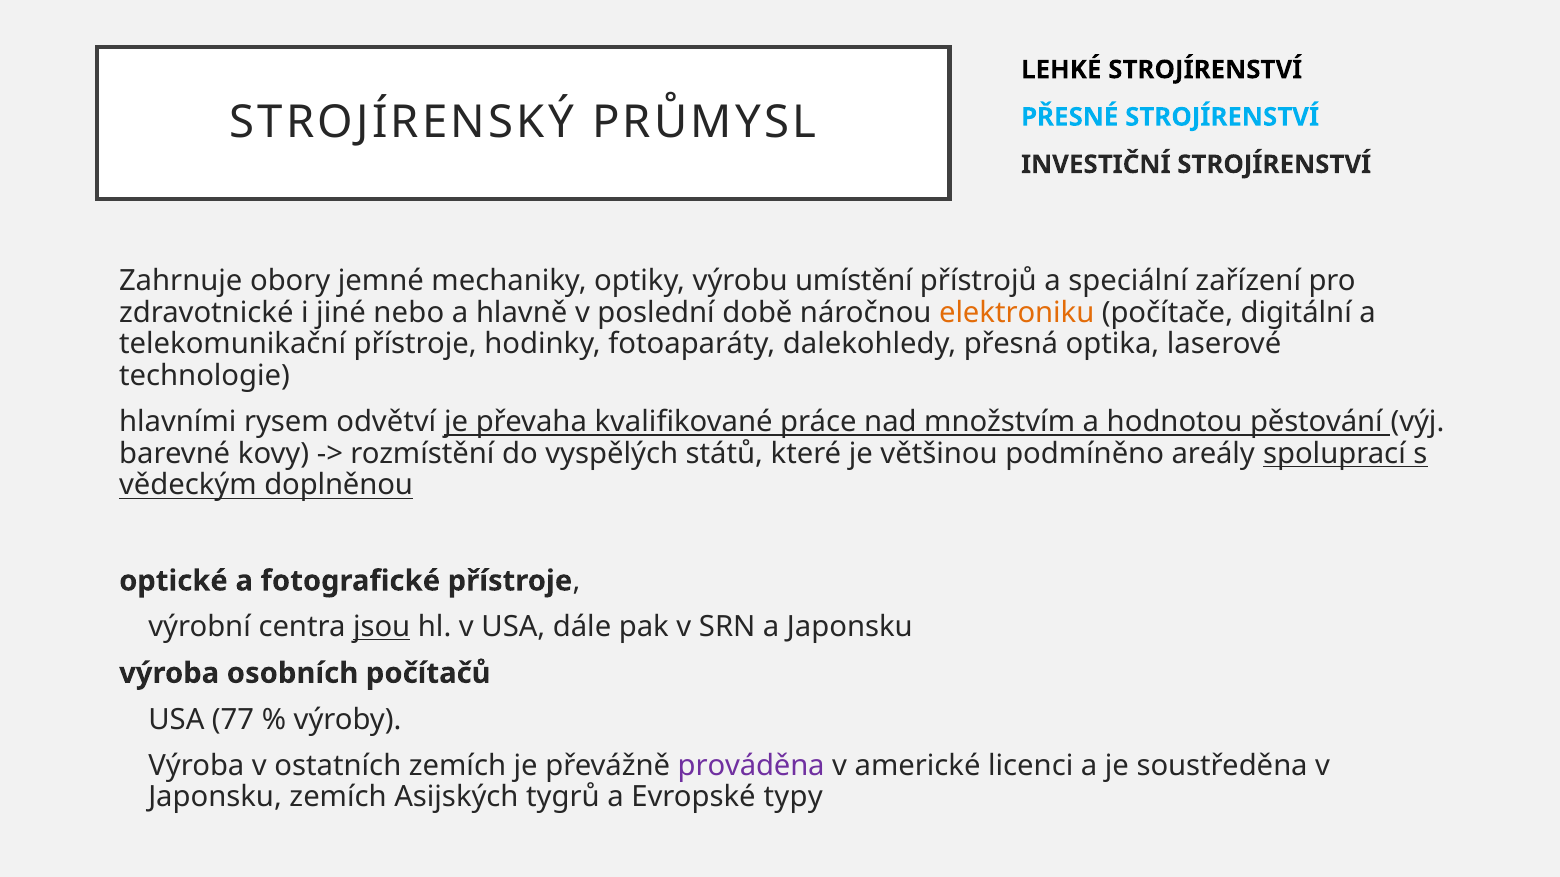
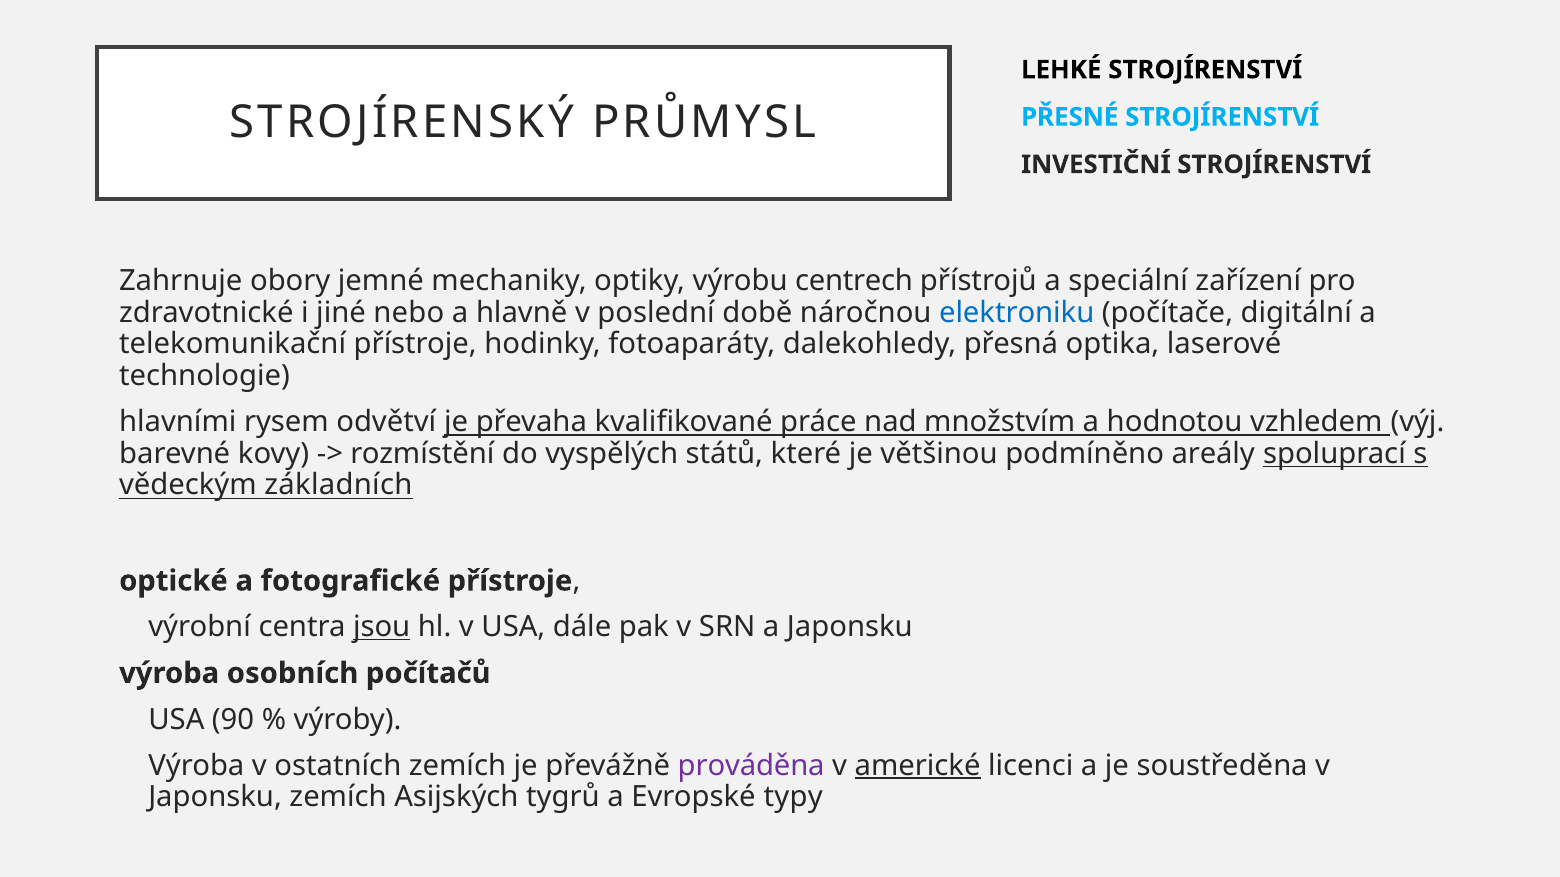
umístění: umístění -> centrech (854, 281)
elektroniku colour: orange -> blue (1017, 313)
pěstování: pěstování -> vzhledem (1316, 422)
doplněnou: doplněnou -> základních (338, 485)
77: 77 -> 90 (233, 720)
americké underline: none -> present (918, 766)
